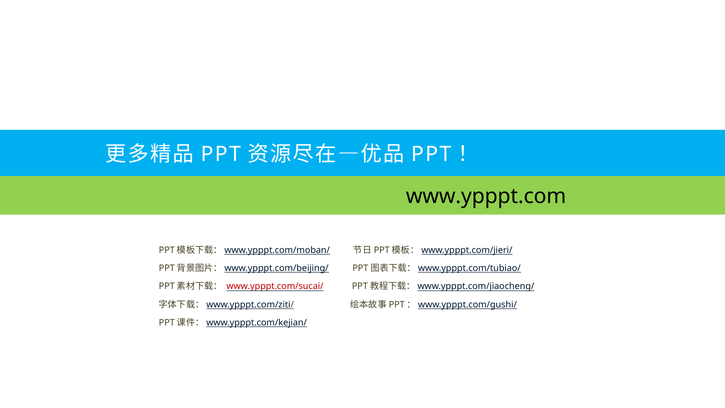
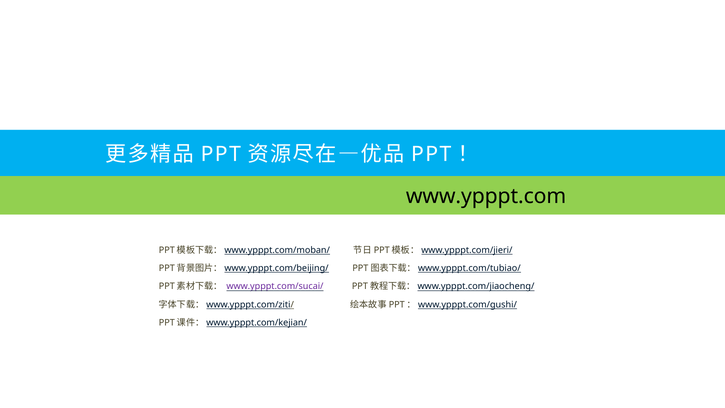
www.ypppt.com/sucai/ colour: red -> purple (275, 286)
